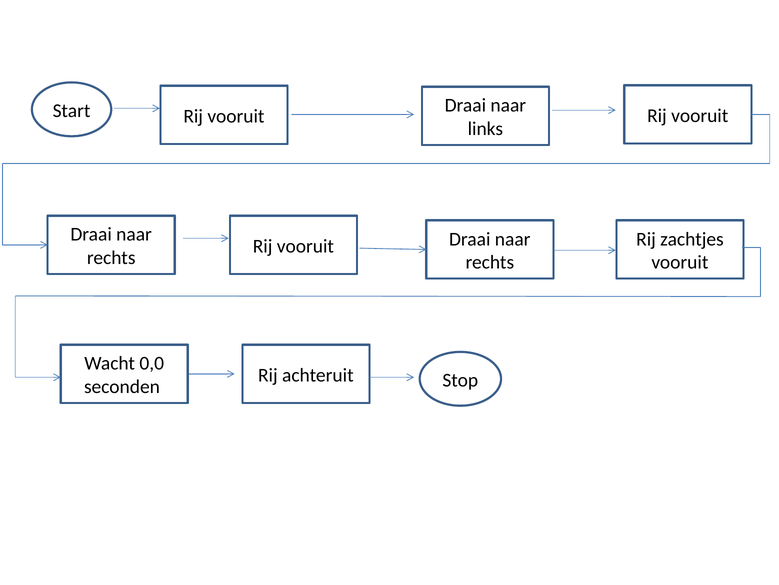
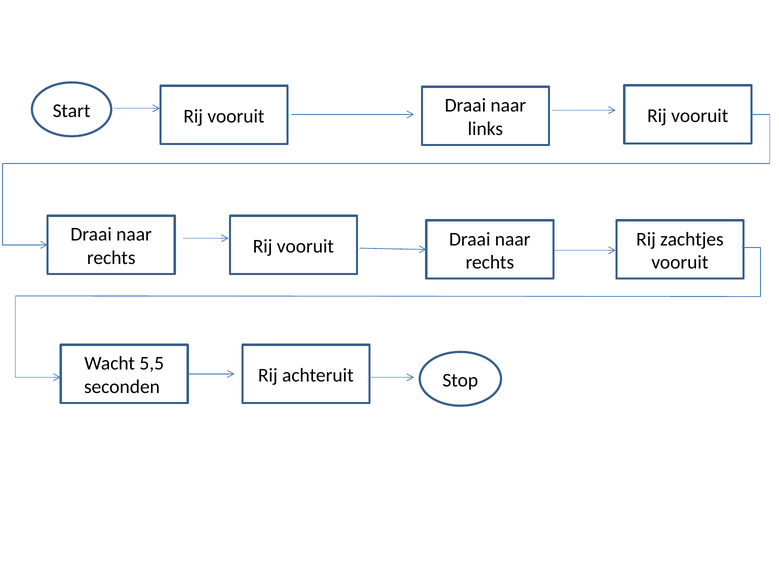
0,0: 0,0 -> 5,5 (152, 363)
